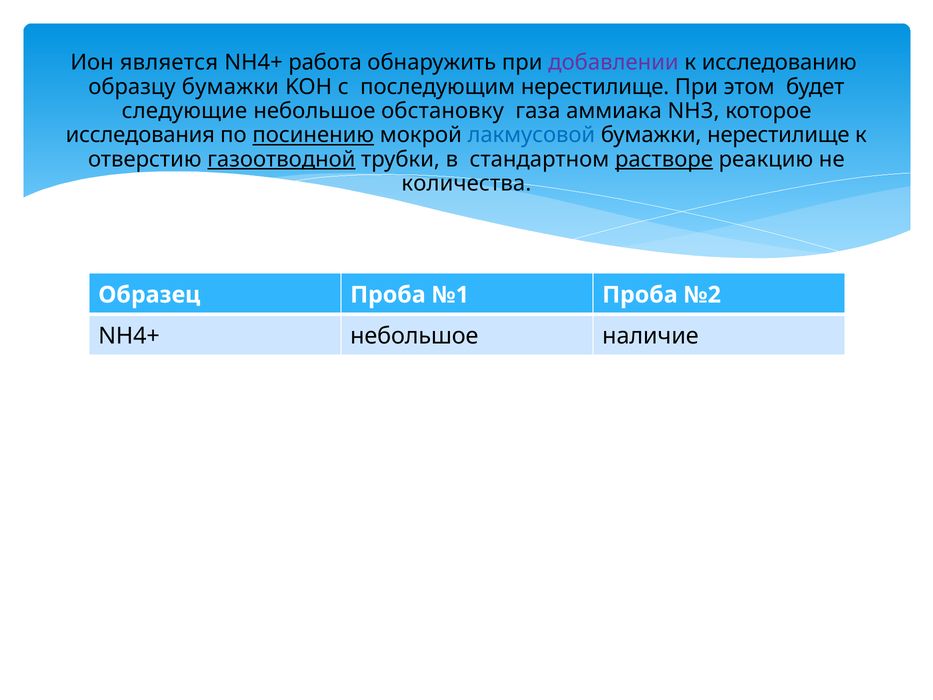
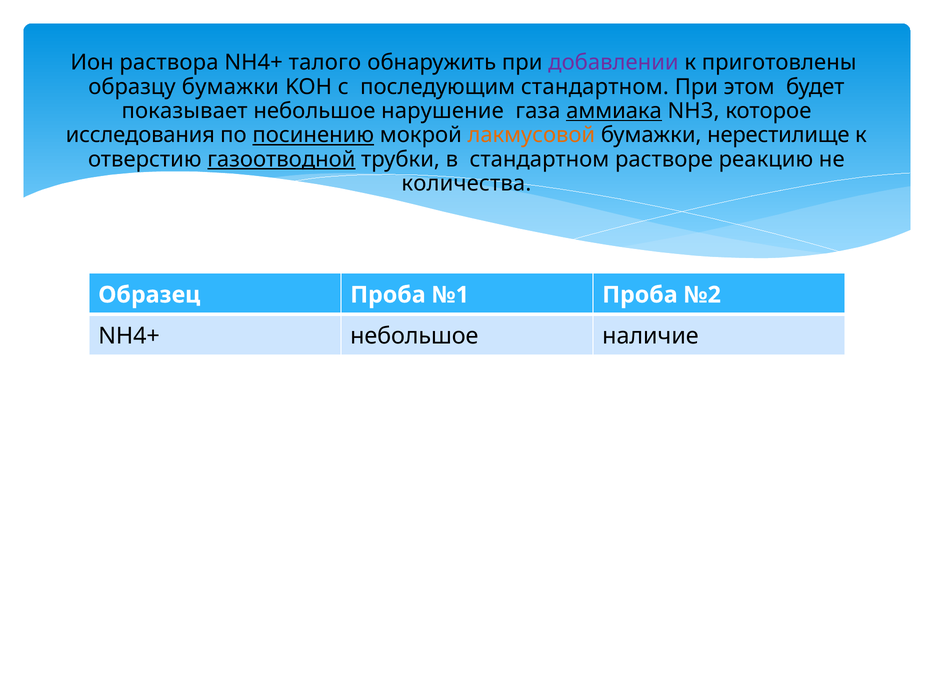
является: является -> раствора (169, 63)
работа: работа -> талого (325, 63)
исследованию: исследованию -> приготовлены (779, 63)
последующим нерестилище: нерестилище -> стандартном (595, 87)
следующие: следующие -> показывает (185, 111)
обстановку: обстановку -> нарушение (442, 111)
аммиака underline: none -> present (614, 111)
лакмусовой colour: blue -> orange (531, 135)
растворе underline: present -> none (664, 159)
